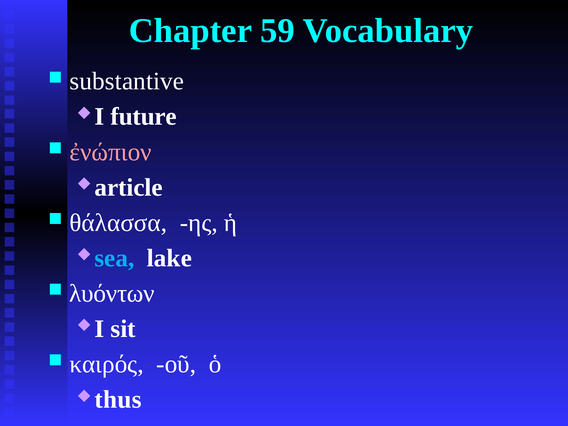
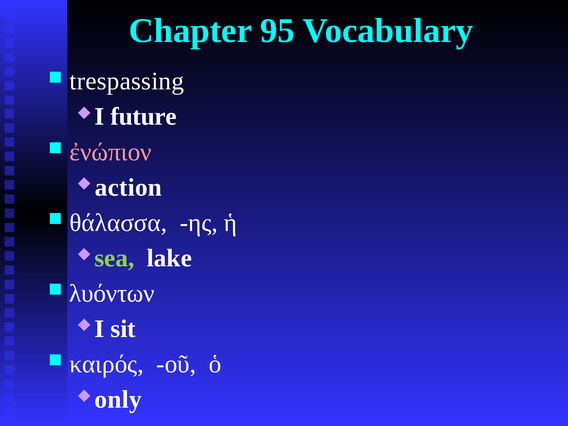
59: 59 -> 95 (278, 31)
substantive: substantive -> trespassing (127, 81)
article: article -> action (128, 187)
sea colour: light blue -> light green (114, 258)
thus: thus -> only (118, 399)
